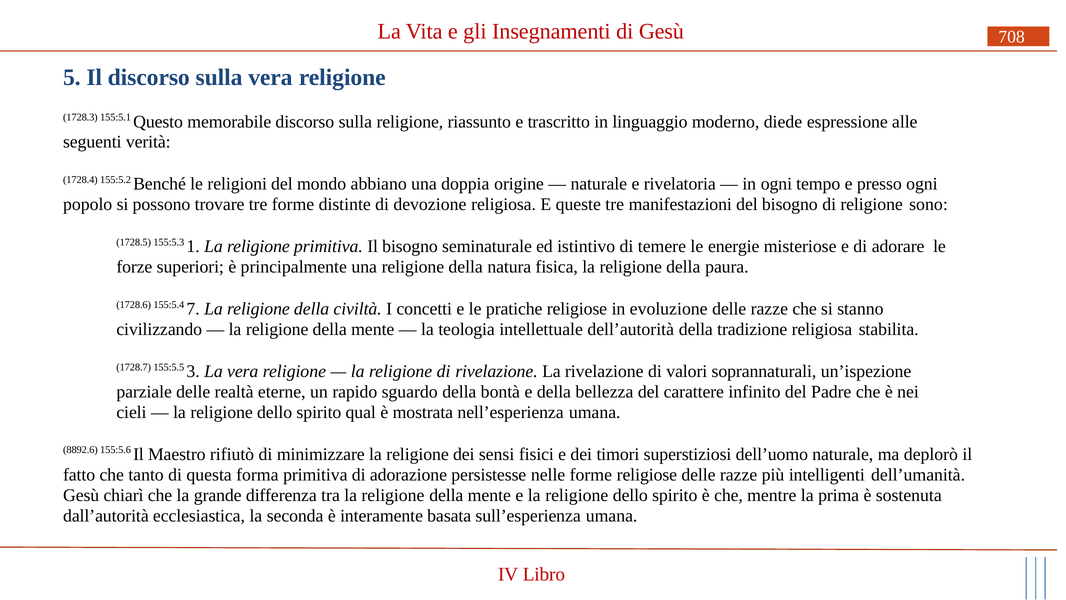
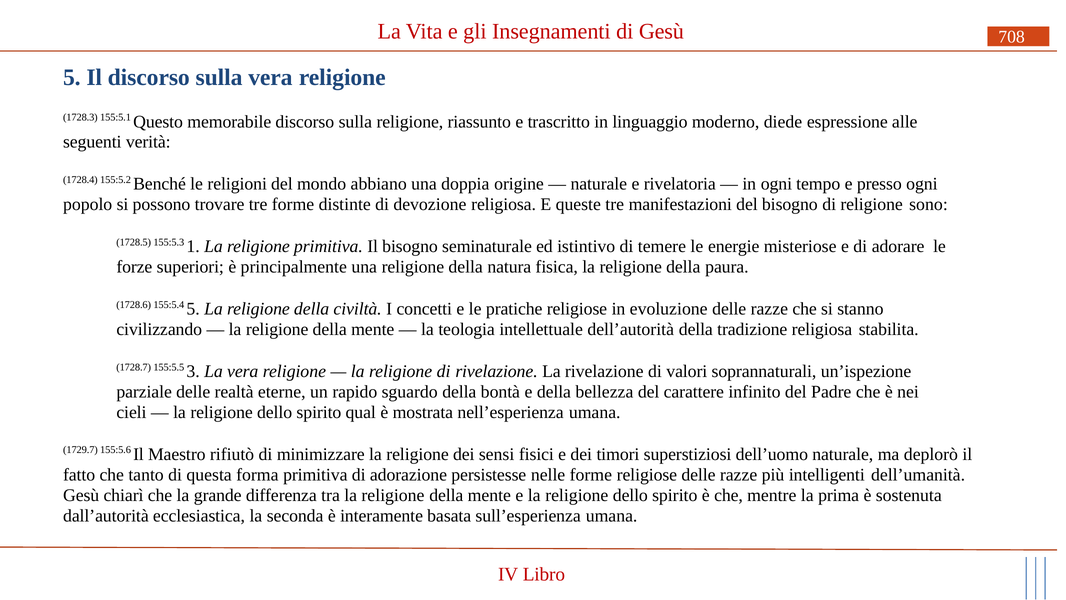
155:5.4 7: 7 -> 5 (193, 309)
8892.6: 8892.6 -> 1729.7 (80, 450)
